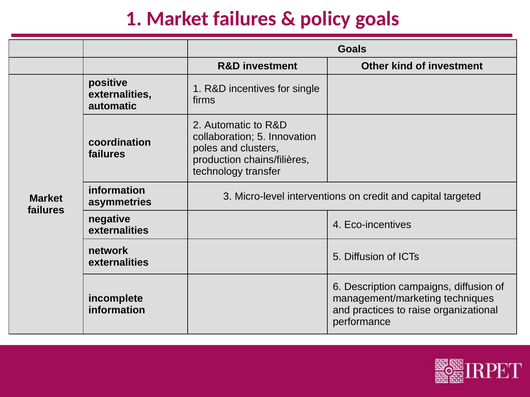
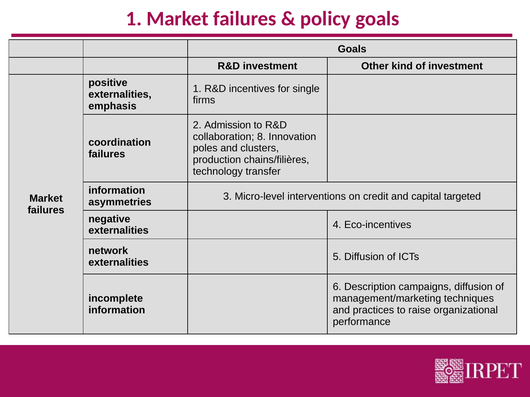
automatic: automatic -> emphasis (113, 106)
2 Automatic: Automatic -> Admission (228, 125)
collaboration 5: 5 -> 8 (261, 137)
